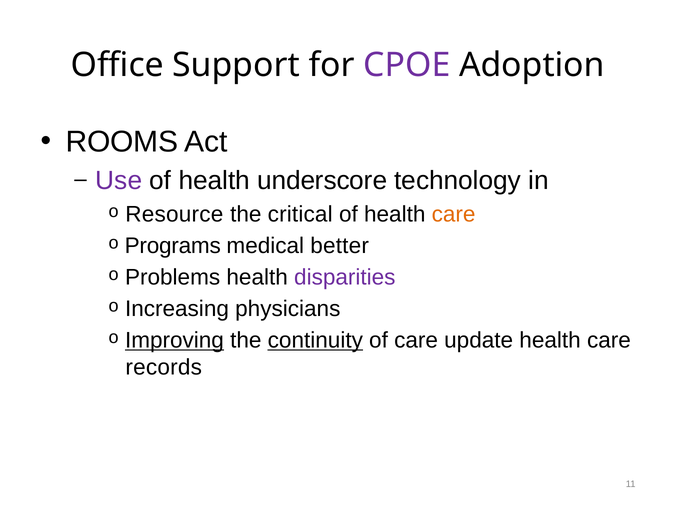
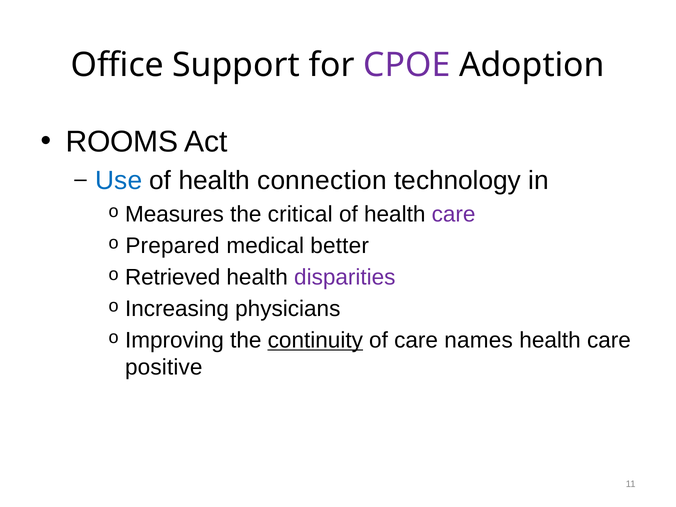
Use colour: purple -> blue (119, 181)
underscore: underscore -> connection (322, 181)
Resource: Resource -> Measures (174, 214)
care colour: orange -> purple (454, 214)
Programs: Programs -> Prepared (173, 246)
Problems: Problems -> Retrieved (173, 277)
Improving underline: present -> none (174, 340)
update: update -> names (479, 340)
records: records -> positive (164, 367)
